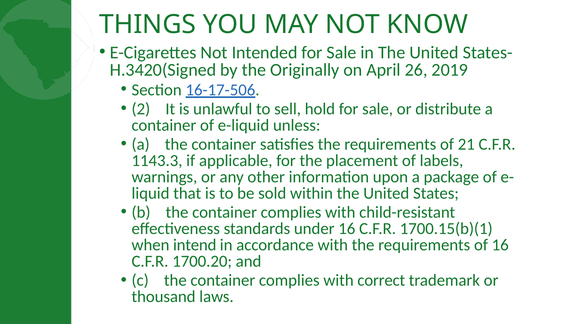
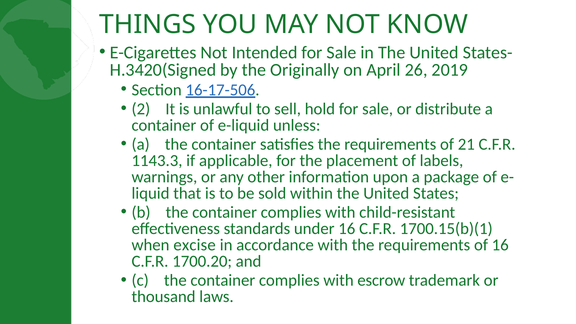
intend: intend -> excise (195, 245)
correct: correct -> escrow (381, 280)
